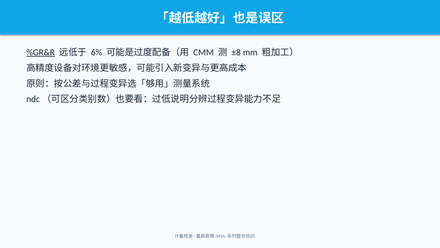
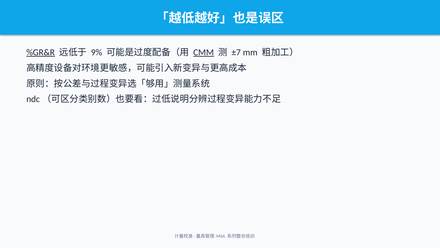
6%: 6% -> 9% (97, 52)
CMM underline: none -> present (204, 52)
±8: ±8 -> ±7 (236, 52)
